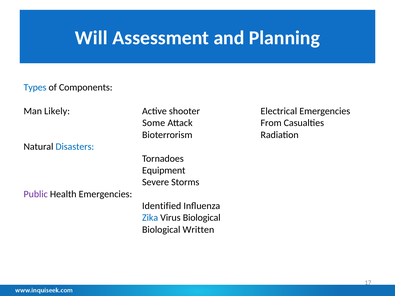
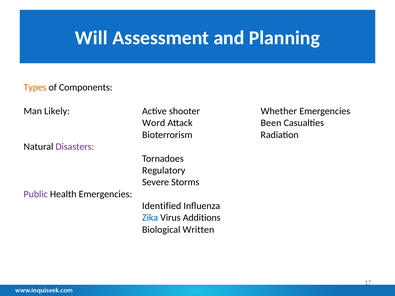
Types colour: blue -> orange (35, 88)
Electrical: Electrical -> Whether (279, 111)
Some: Some -> Word (154, 123)
From: From -> Been (271, 123)
Disasters colour: blue -> purple (75, 147)
Equipment: Equipment -> Regulatory (164, 170)
Virus Biological: Biological -> Additions (202, 218)
